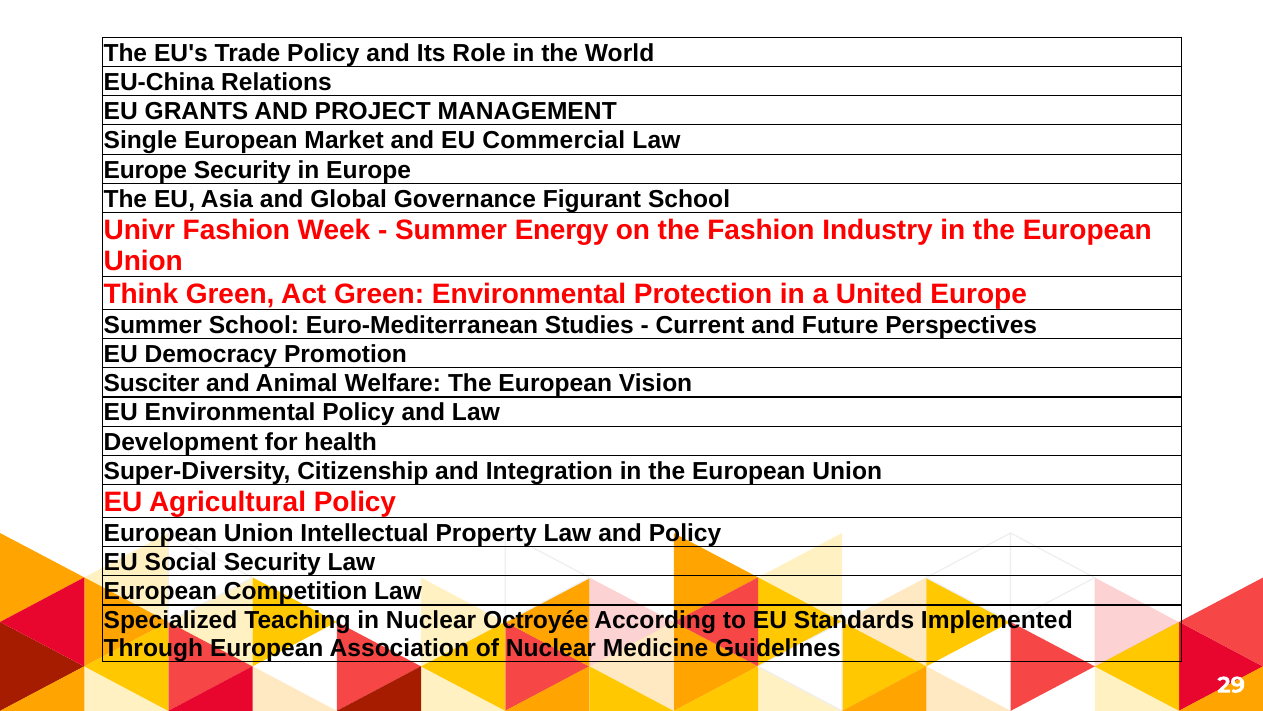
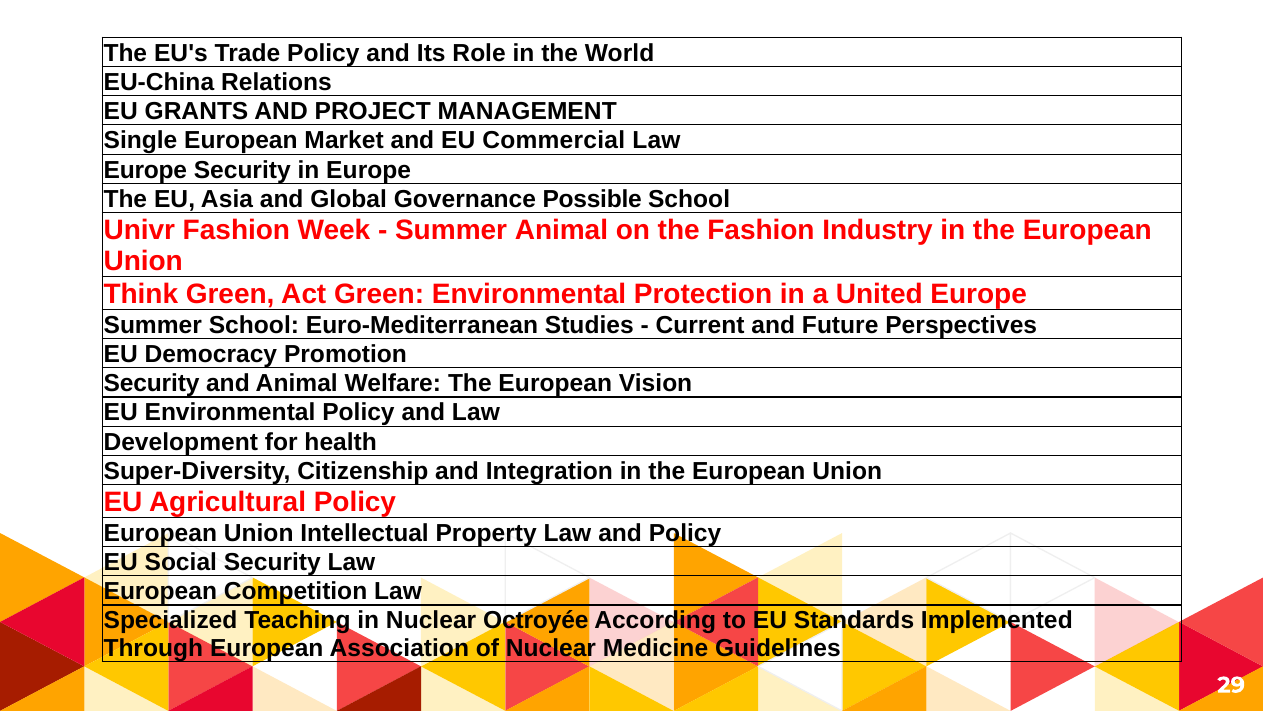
Figurant: Figurant -> Possible (592, 199)
Summer Energy: Energy -> Animal (561, 230)
Susciter: Susciter -> Security (152, 383)
